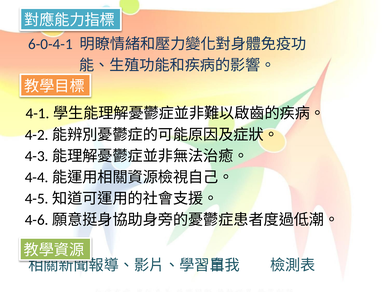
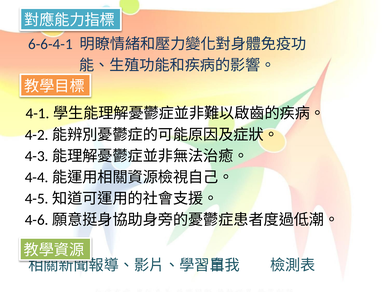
6-0-4-1: 6-0-4-1 -> 6-6-4-1 (50, 44)
